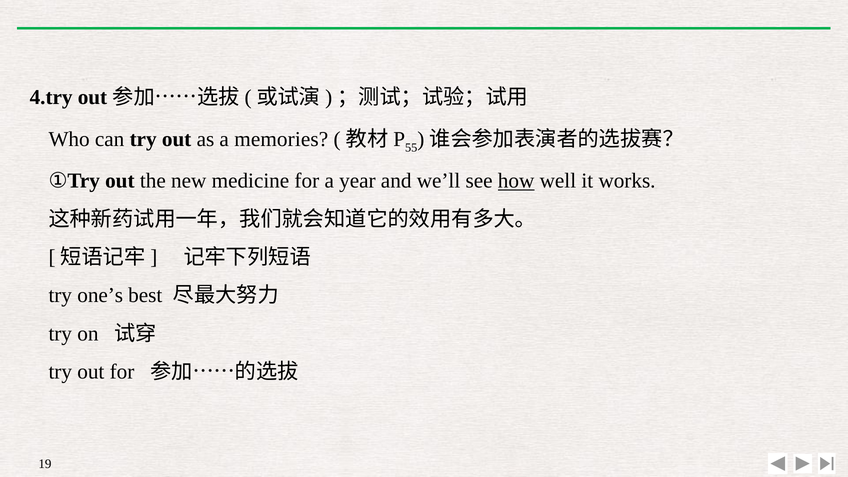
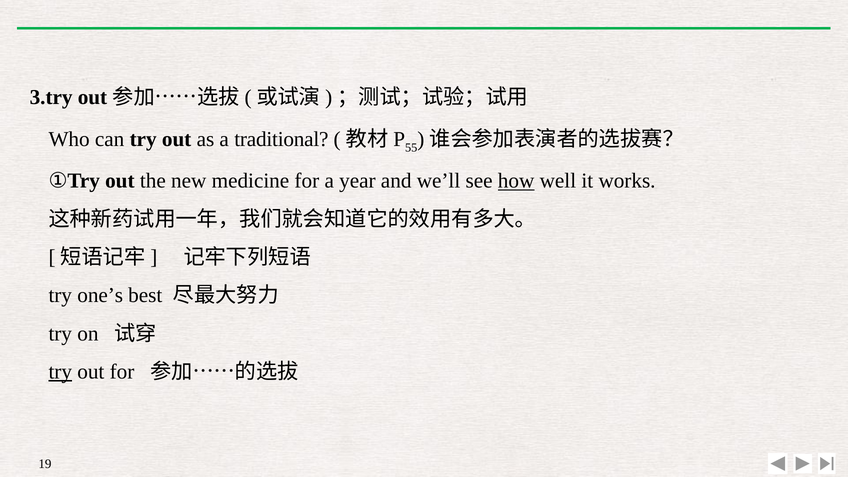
4.try: 4.try -> 3.try (51, 97)
memories: memories -> traditional (281, 139)
try underline: none -> present (60, 372)
